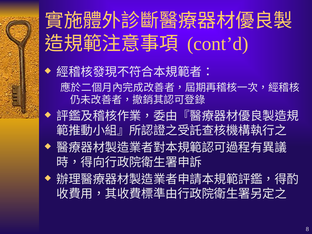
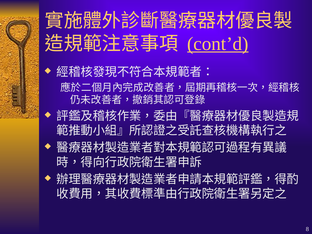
cont’d underline: none -> present (218, 44)
